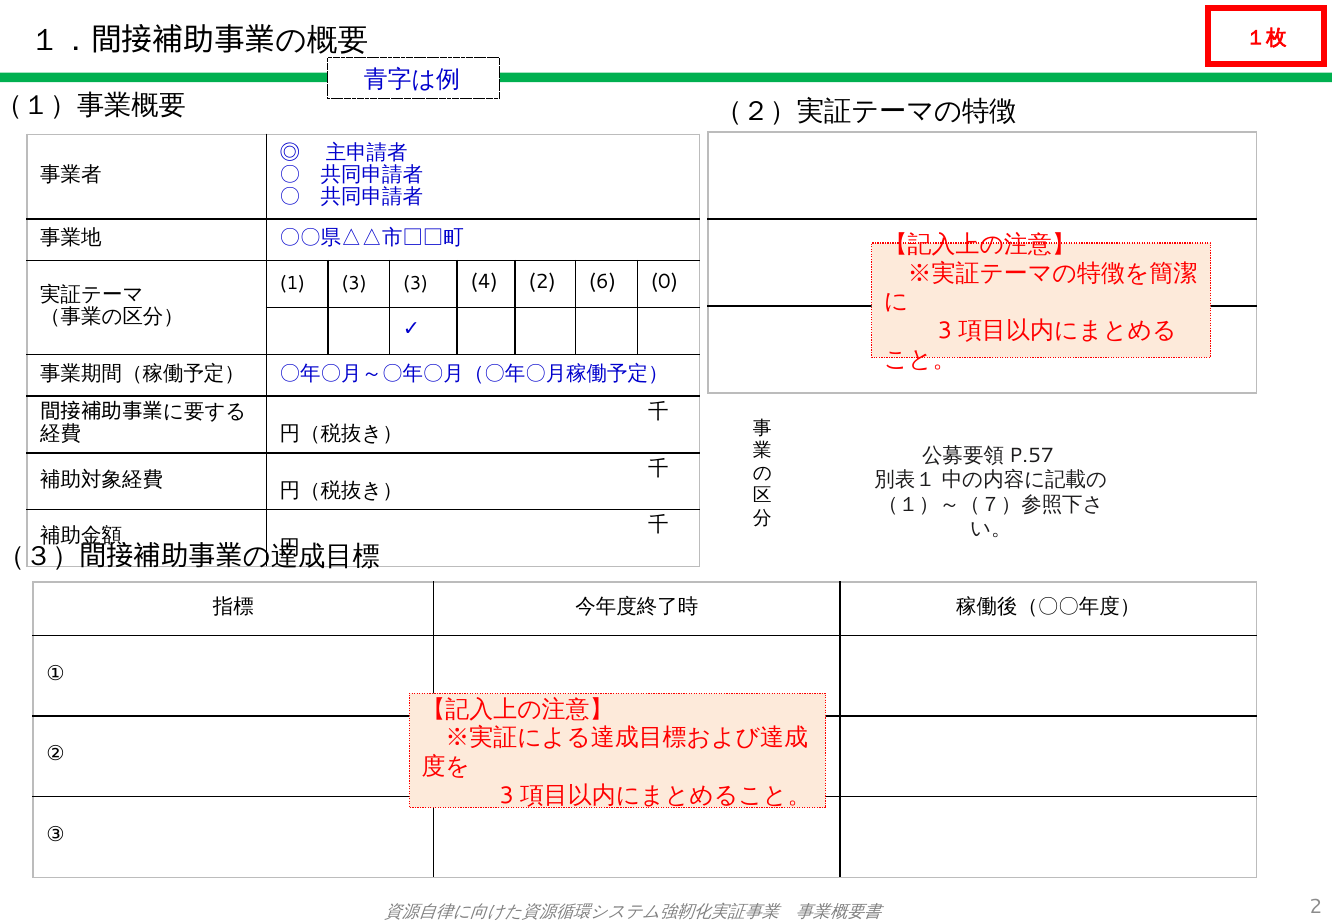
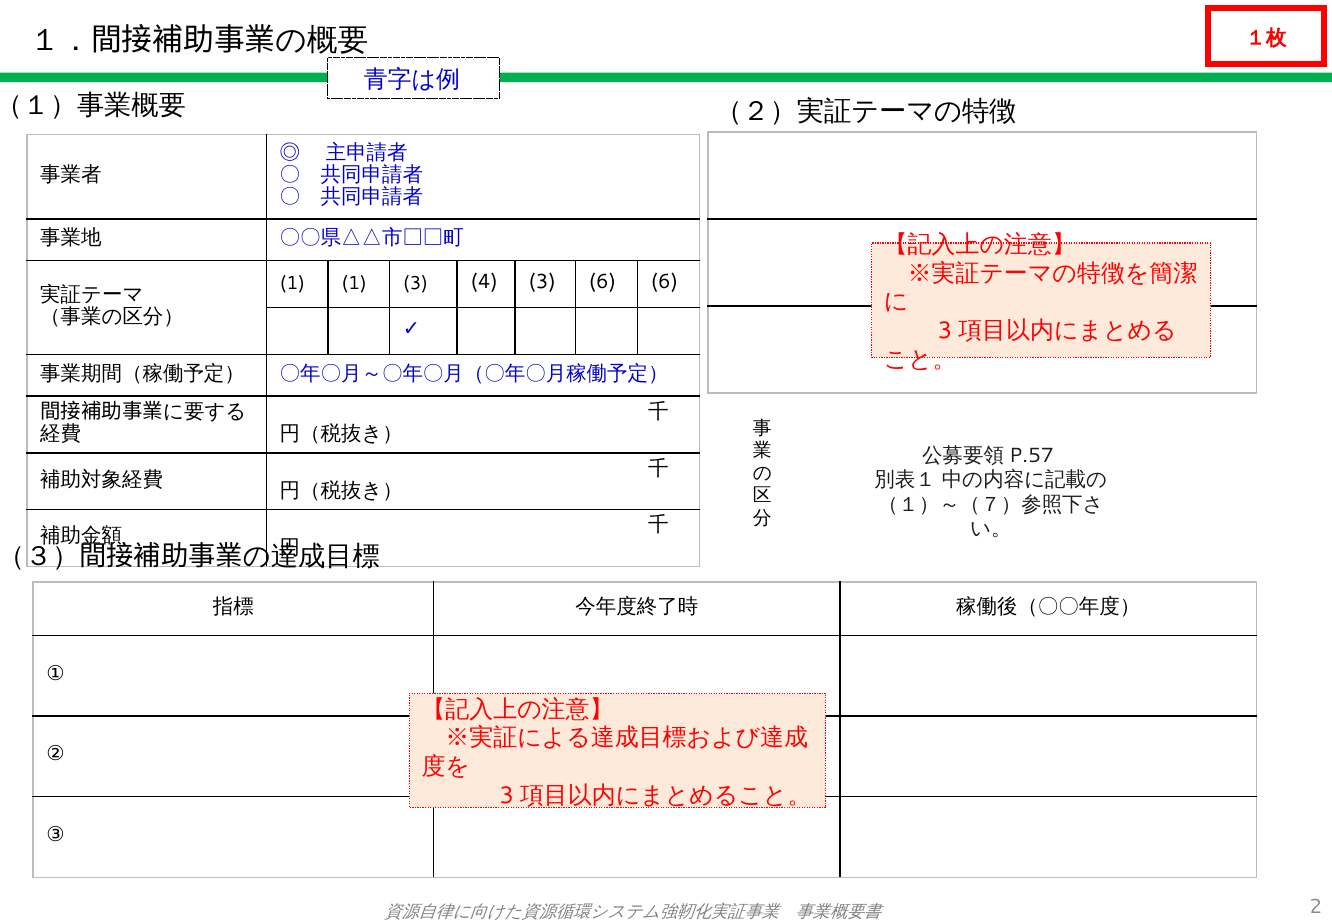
1 3: 3 -> 1 (354, 283)
4 2: 2 -> 3 (542, 282)
6 0: 0 -> 6 (664, 282)
